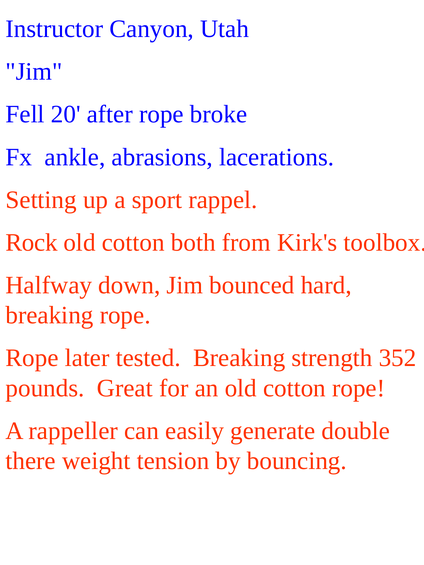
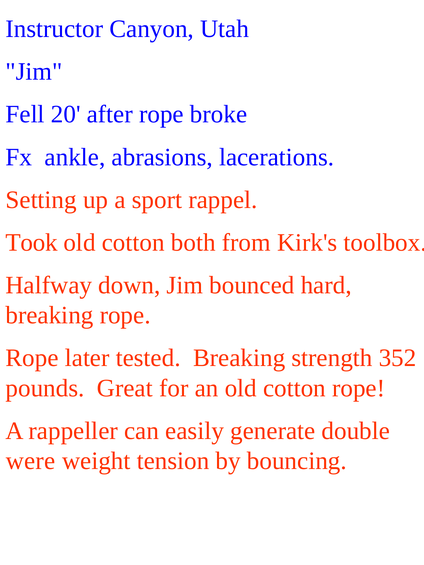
Rock: Rock -> Took (31, 243)
there: there -> were (31, 461)
